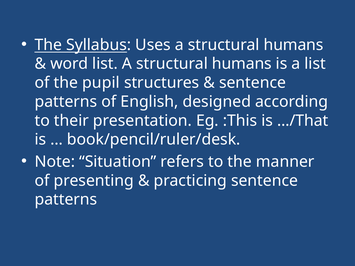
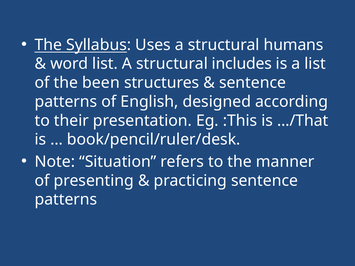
list A structural humans: humans -> includes (242, 64)
pupil: pupil -> been (101, 83)
